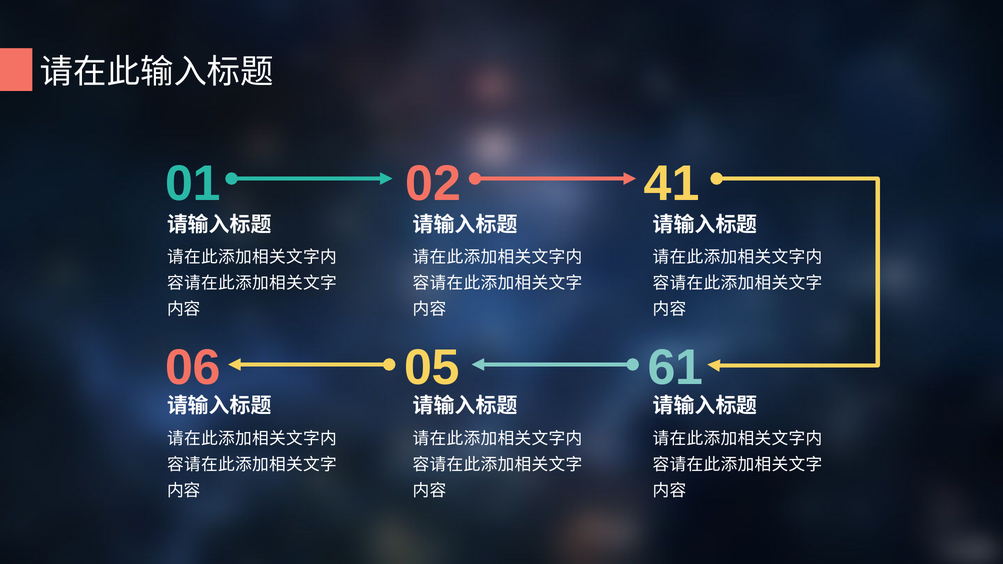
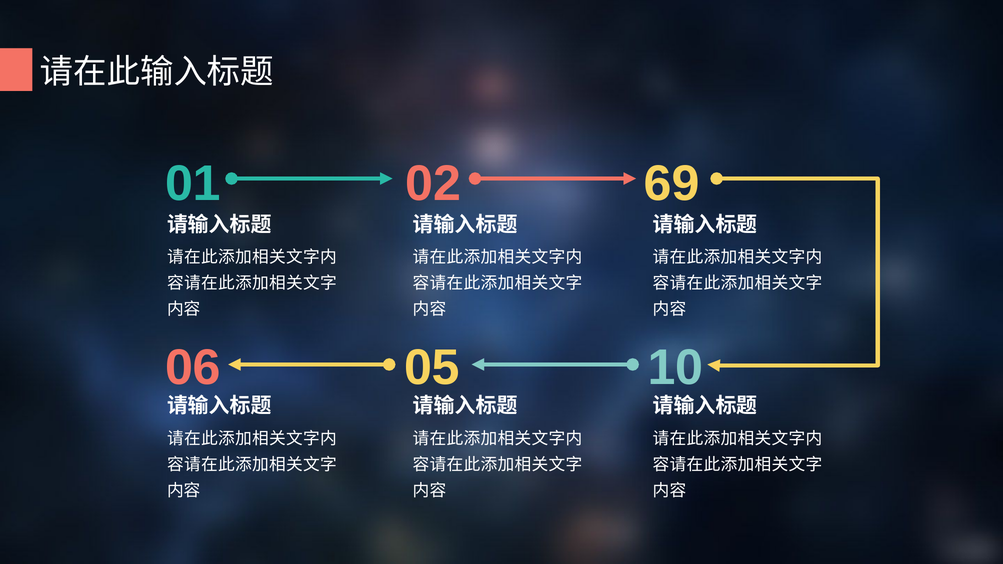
41: 41 -> 69 (672, 184)
61: 61 -> 10 (675, 368)
